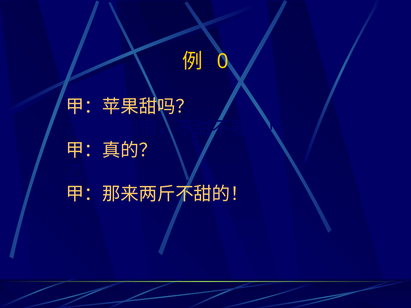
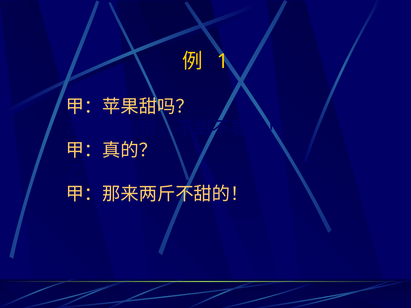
0: 0 -> 1 (223, 61)
